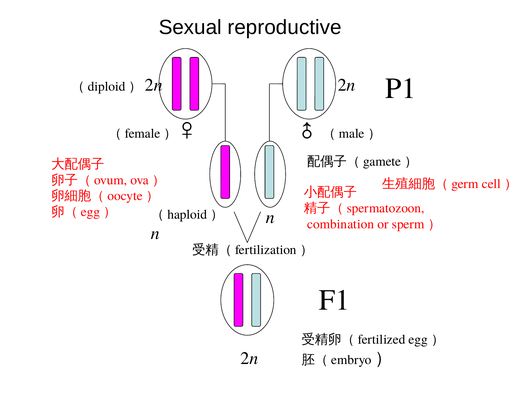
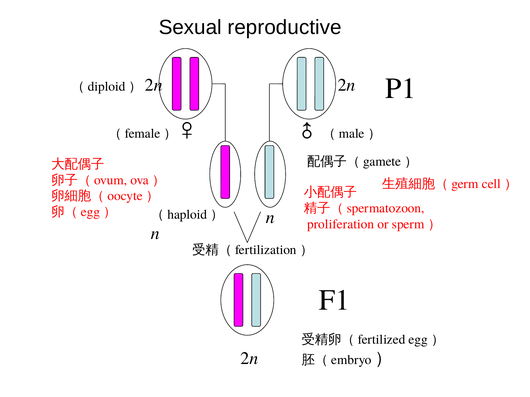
combination: combination -> proliferation (341, 224)
